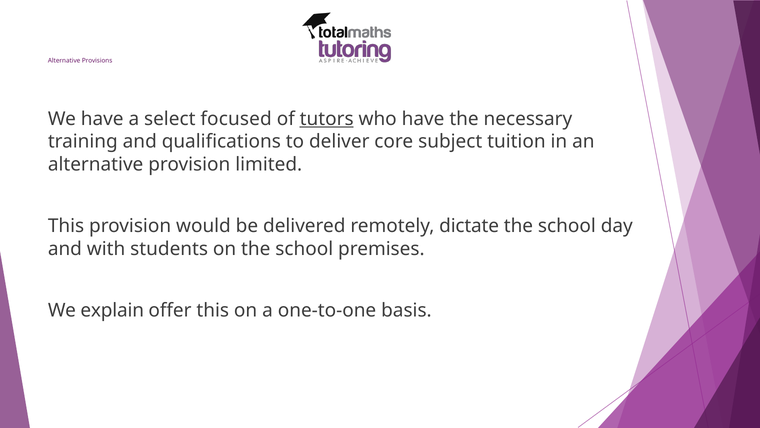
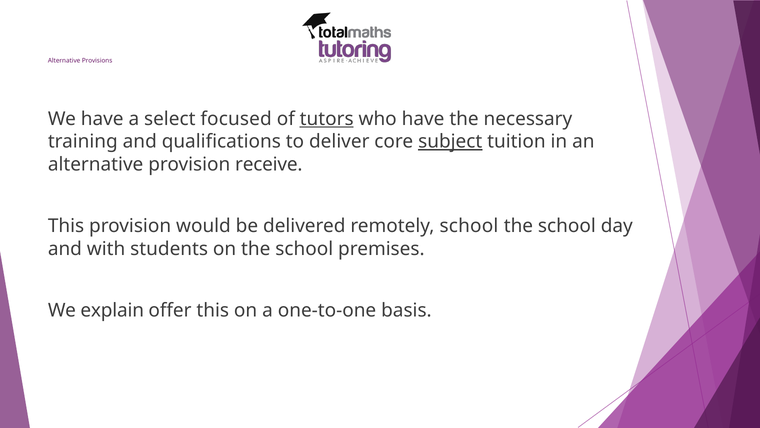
subject underline: none -> present (450, 141)
limited: limited -> receive (269, 164)
remotely dictate: dictate -> school (469, 226)
